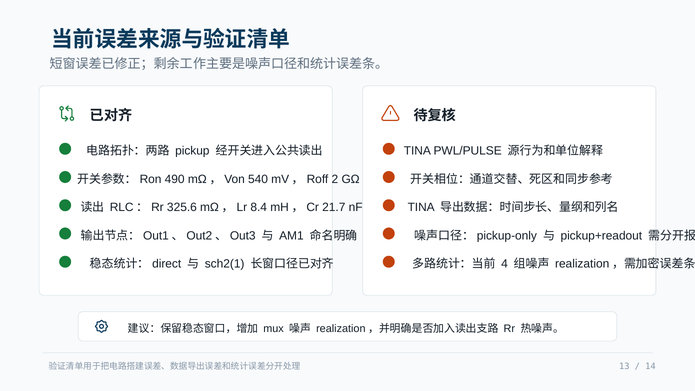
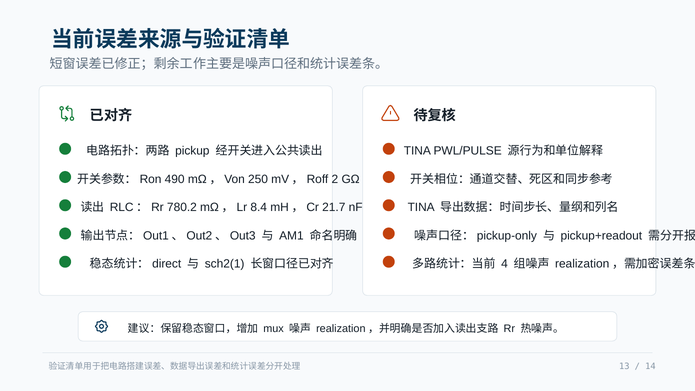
540: 540 -> 250 (258, 179)
325.6: 325.6 -> 780.2 (182, 207)
